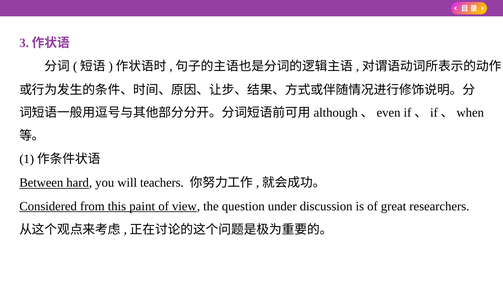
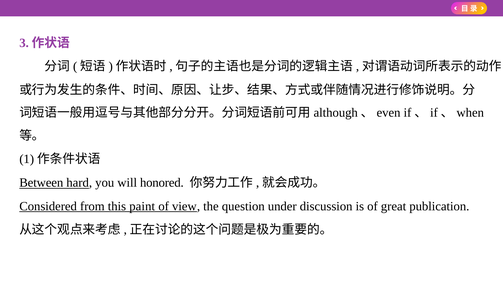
teachers: teachers -> honored (162, 182)
researchers: researchers -> publication (439, 206)
